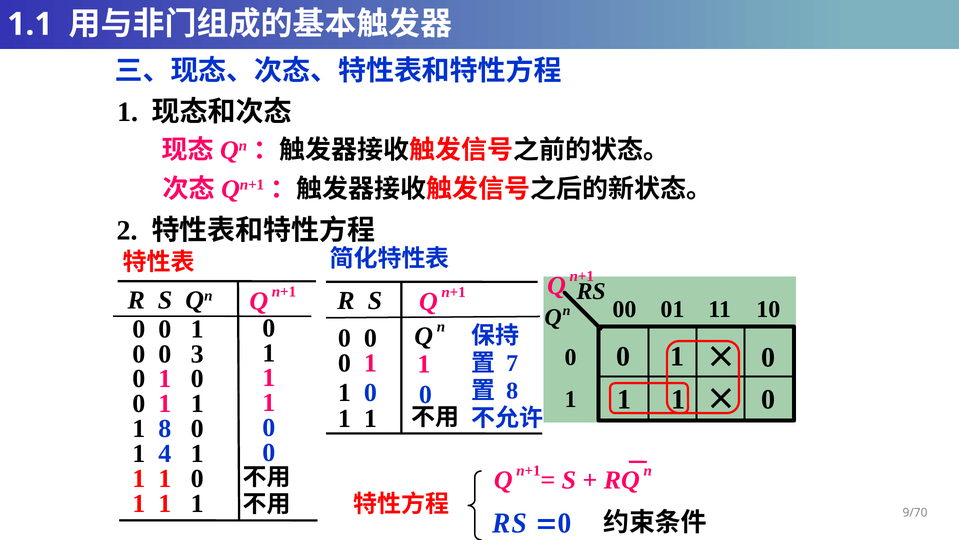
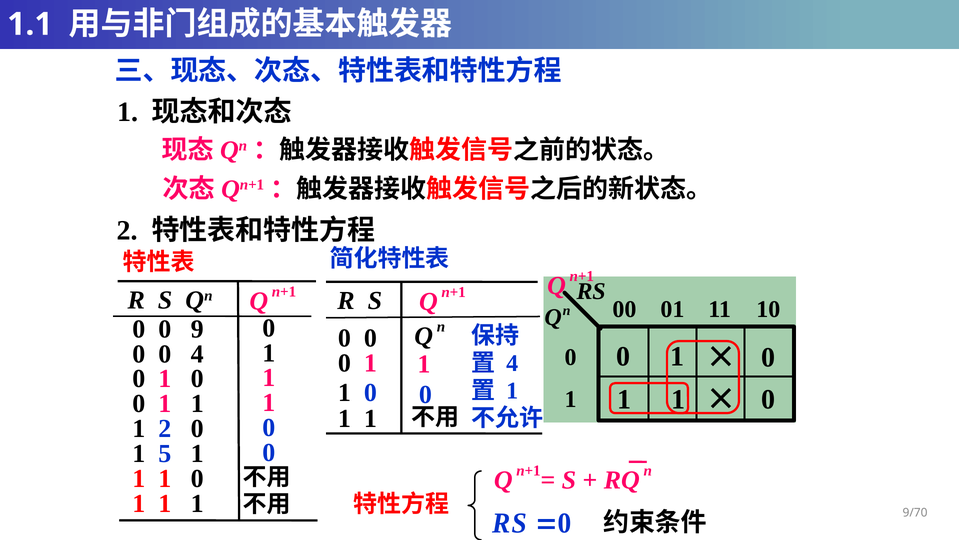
1: 1 -> 9 (197, 329)
0 3: 3 -> 4 (197, 354)
7: 7 -> 4 (512, 363)
8: 8 -> 1 (512, 390)
1 8: 8 -> 2 (165, 428)
4: 4 -> 5 (165, 453)
